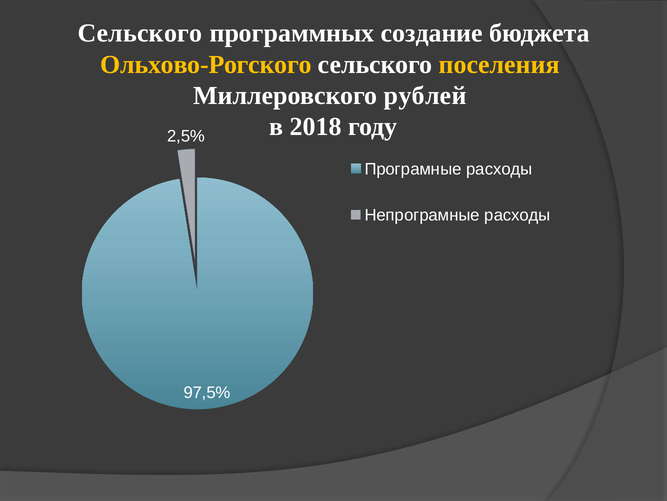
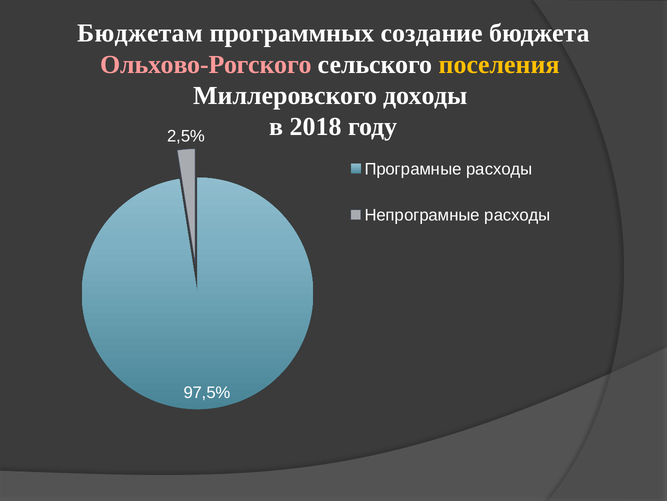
Сельского: Сельского -> Бюджетам (140, 33)
Ольхово-Рогского colour: yellow -> pink (206, 64)
рублей: рублей -> доходы (425, 96)
